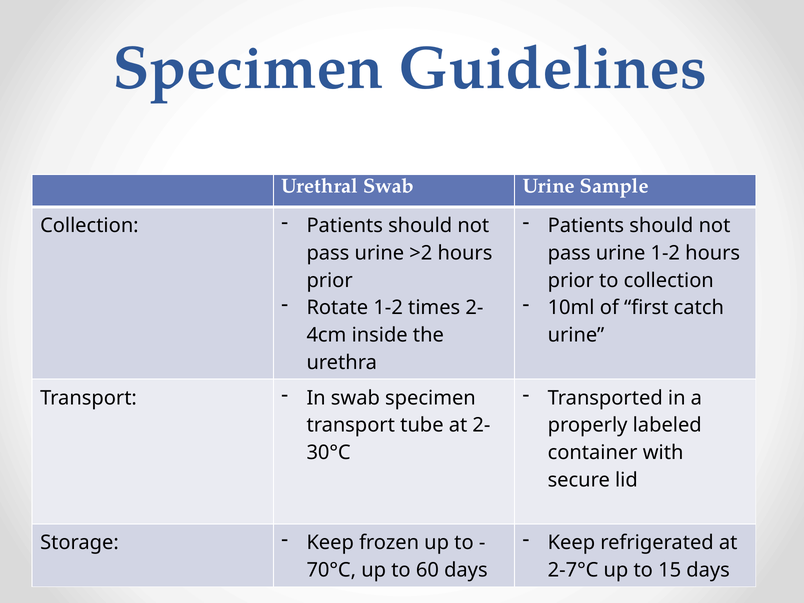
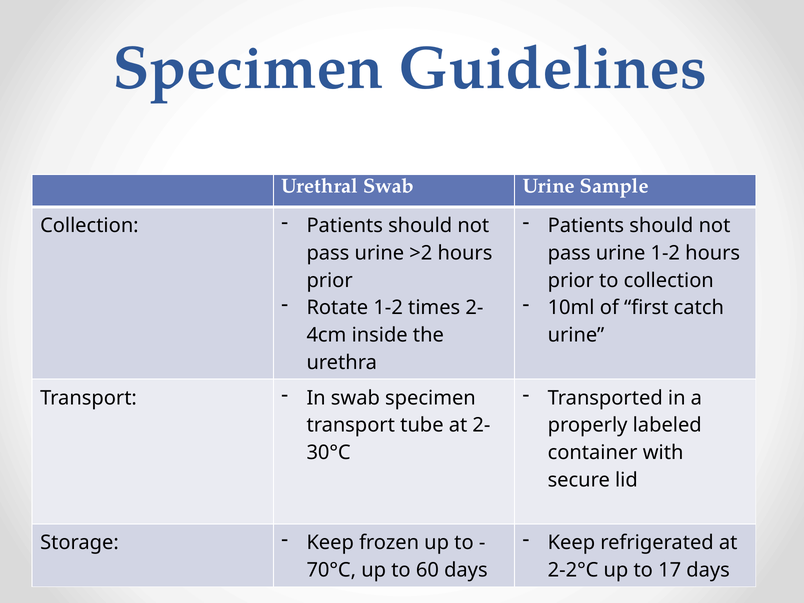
2-7°C: 2-7°C -> 2-2°C (573, 570)
15: 15 -> 17 (670, 570)
